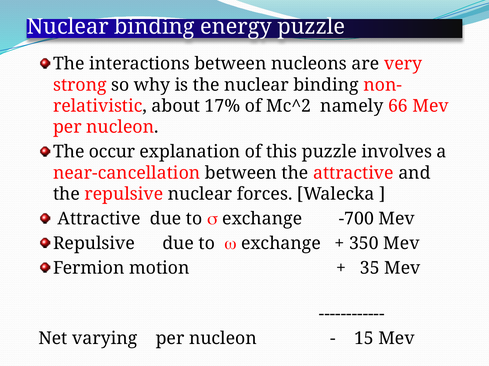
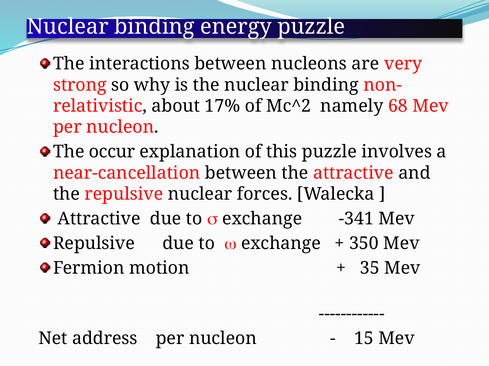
66: 66 -> 68 (398, 106)
-700: -700 -> -341 (356, 219)
varying: varying -> address (105, 339)
